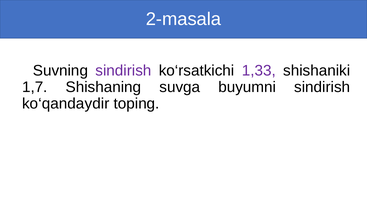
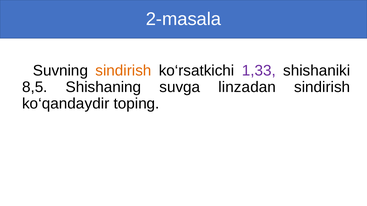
sindirish colour: purple -> orange (123, 71)
1,7: 1,7 -> 8,5 (35, 87)
buyumni: buyumni -> linzadan (247, 87)
